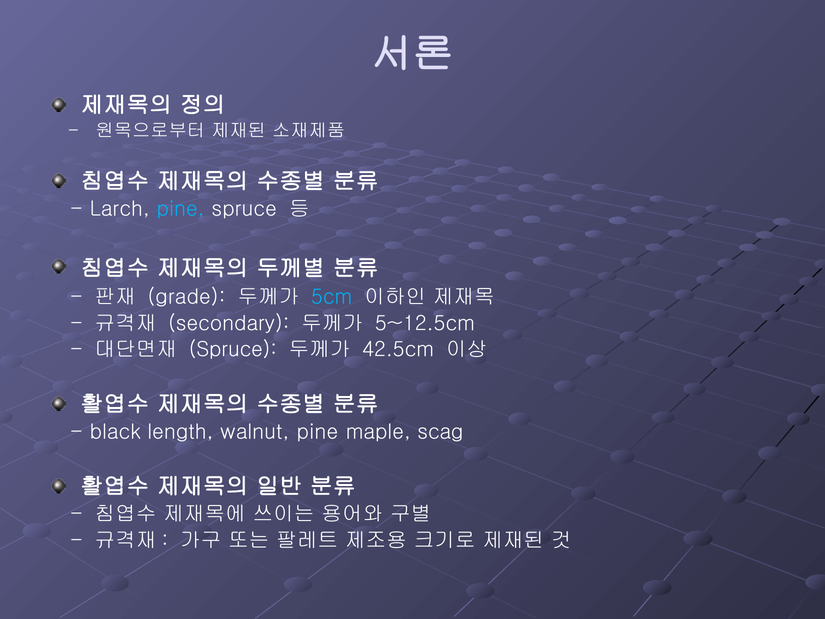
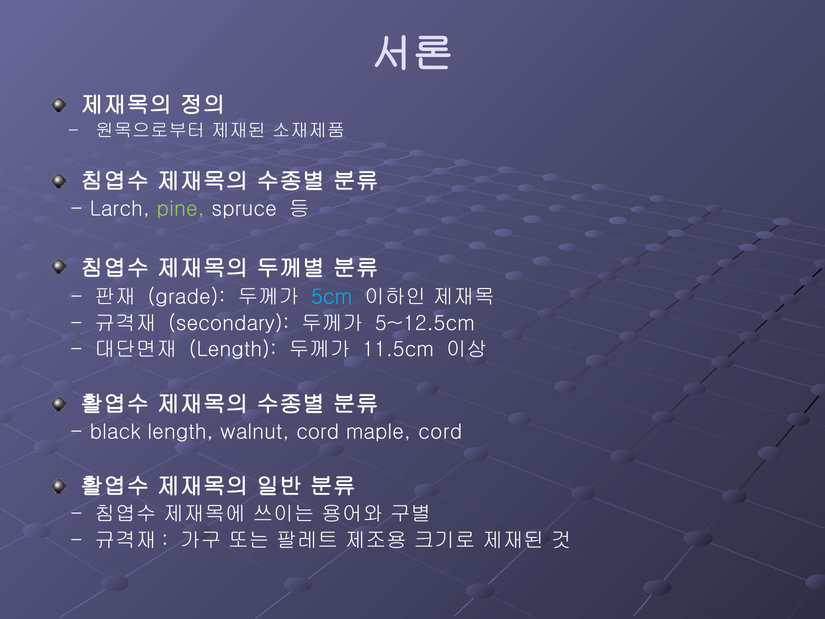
pine colour: light blue -> light green (181, 209)
Spruce: Spruce -> Length (233, 350)
42.5cm: 42.5cm -> 11.5cm (398, 350)
walnut pine: pine -> cord (318, 432)
maple scag: scag -> cord (440, 432)
